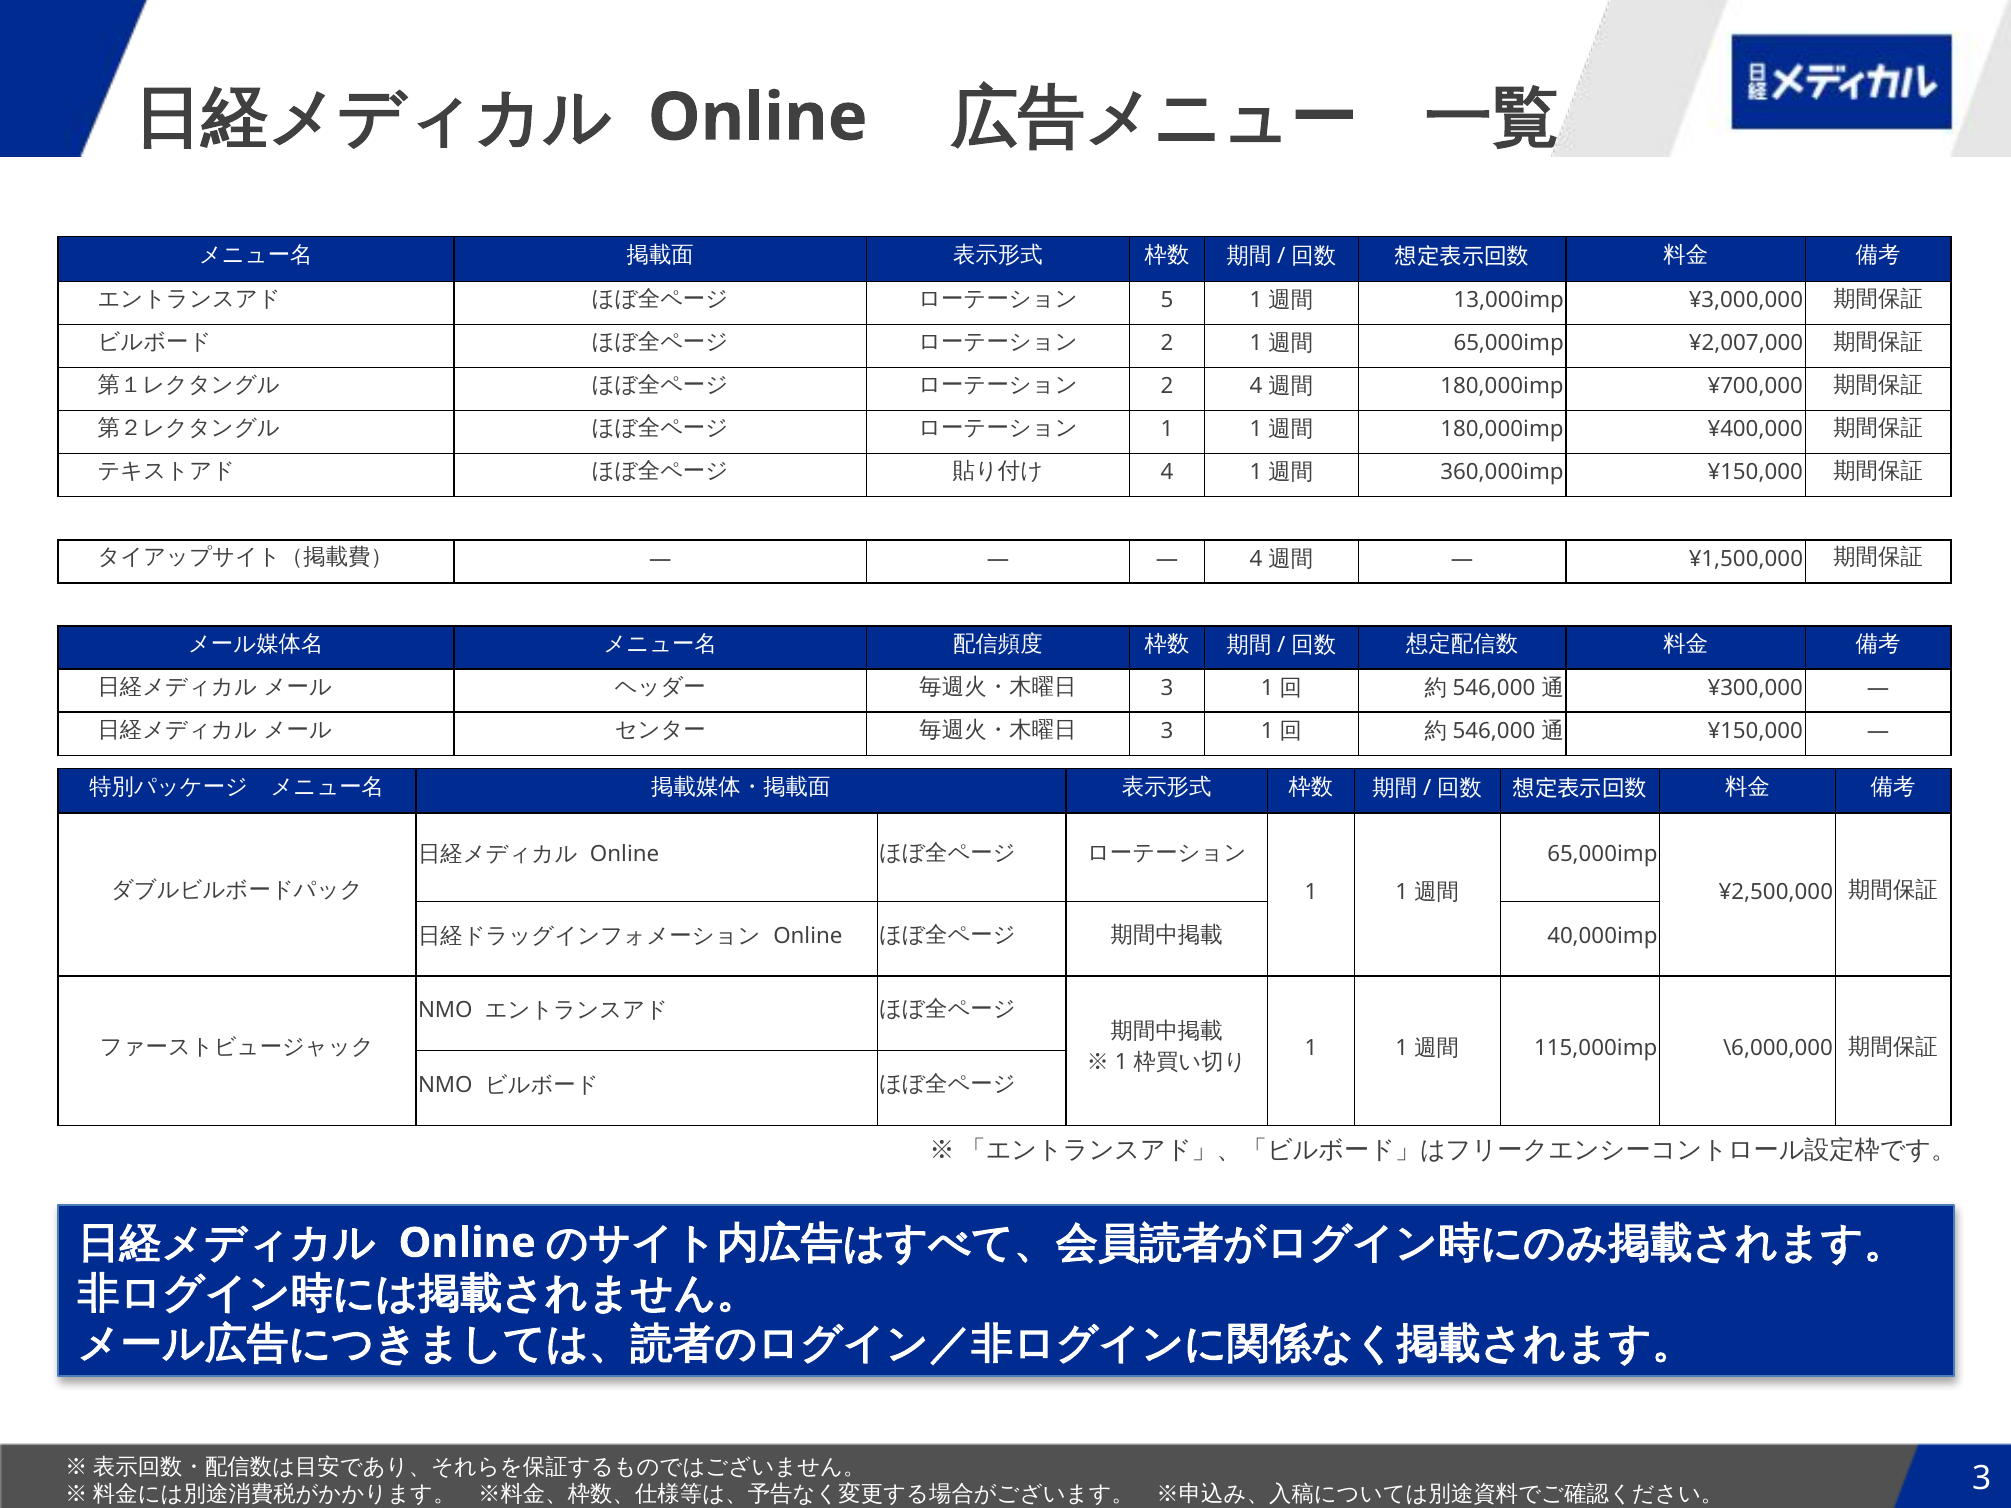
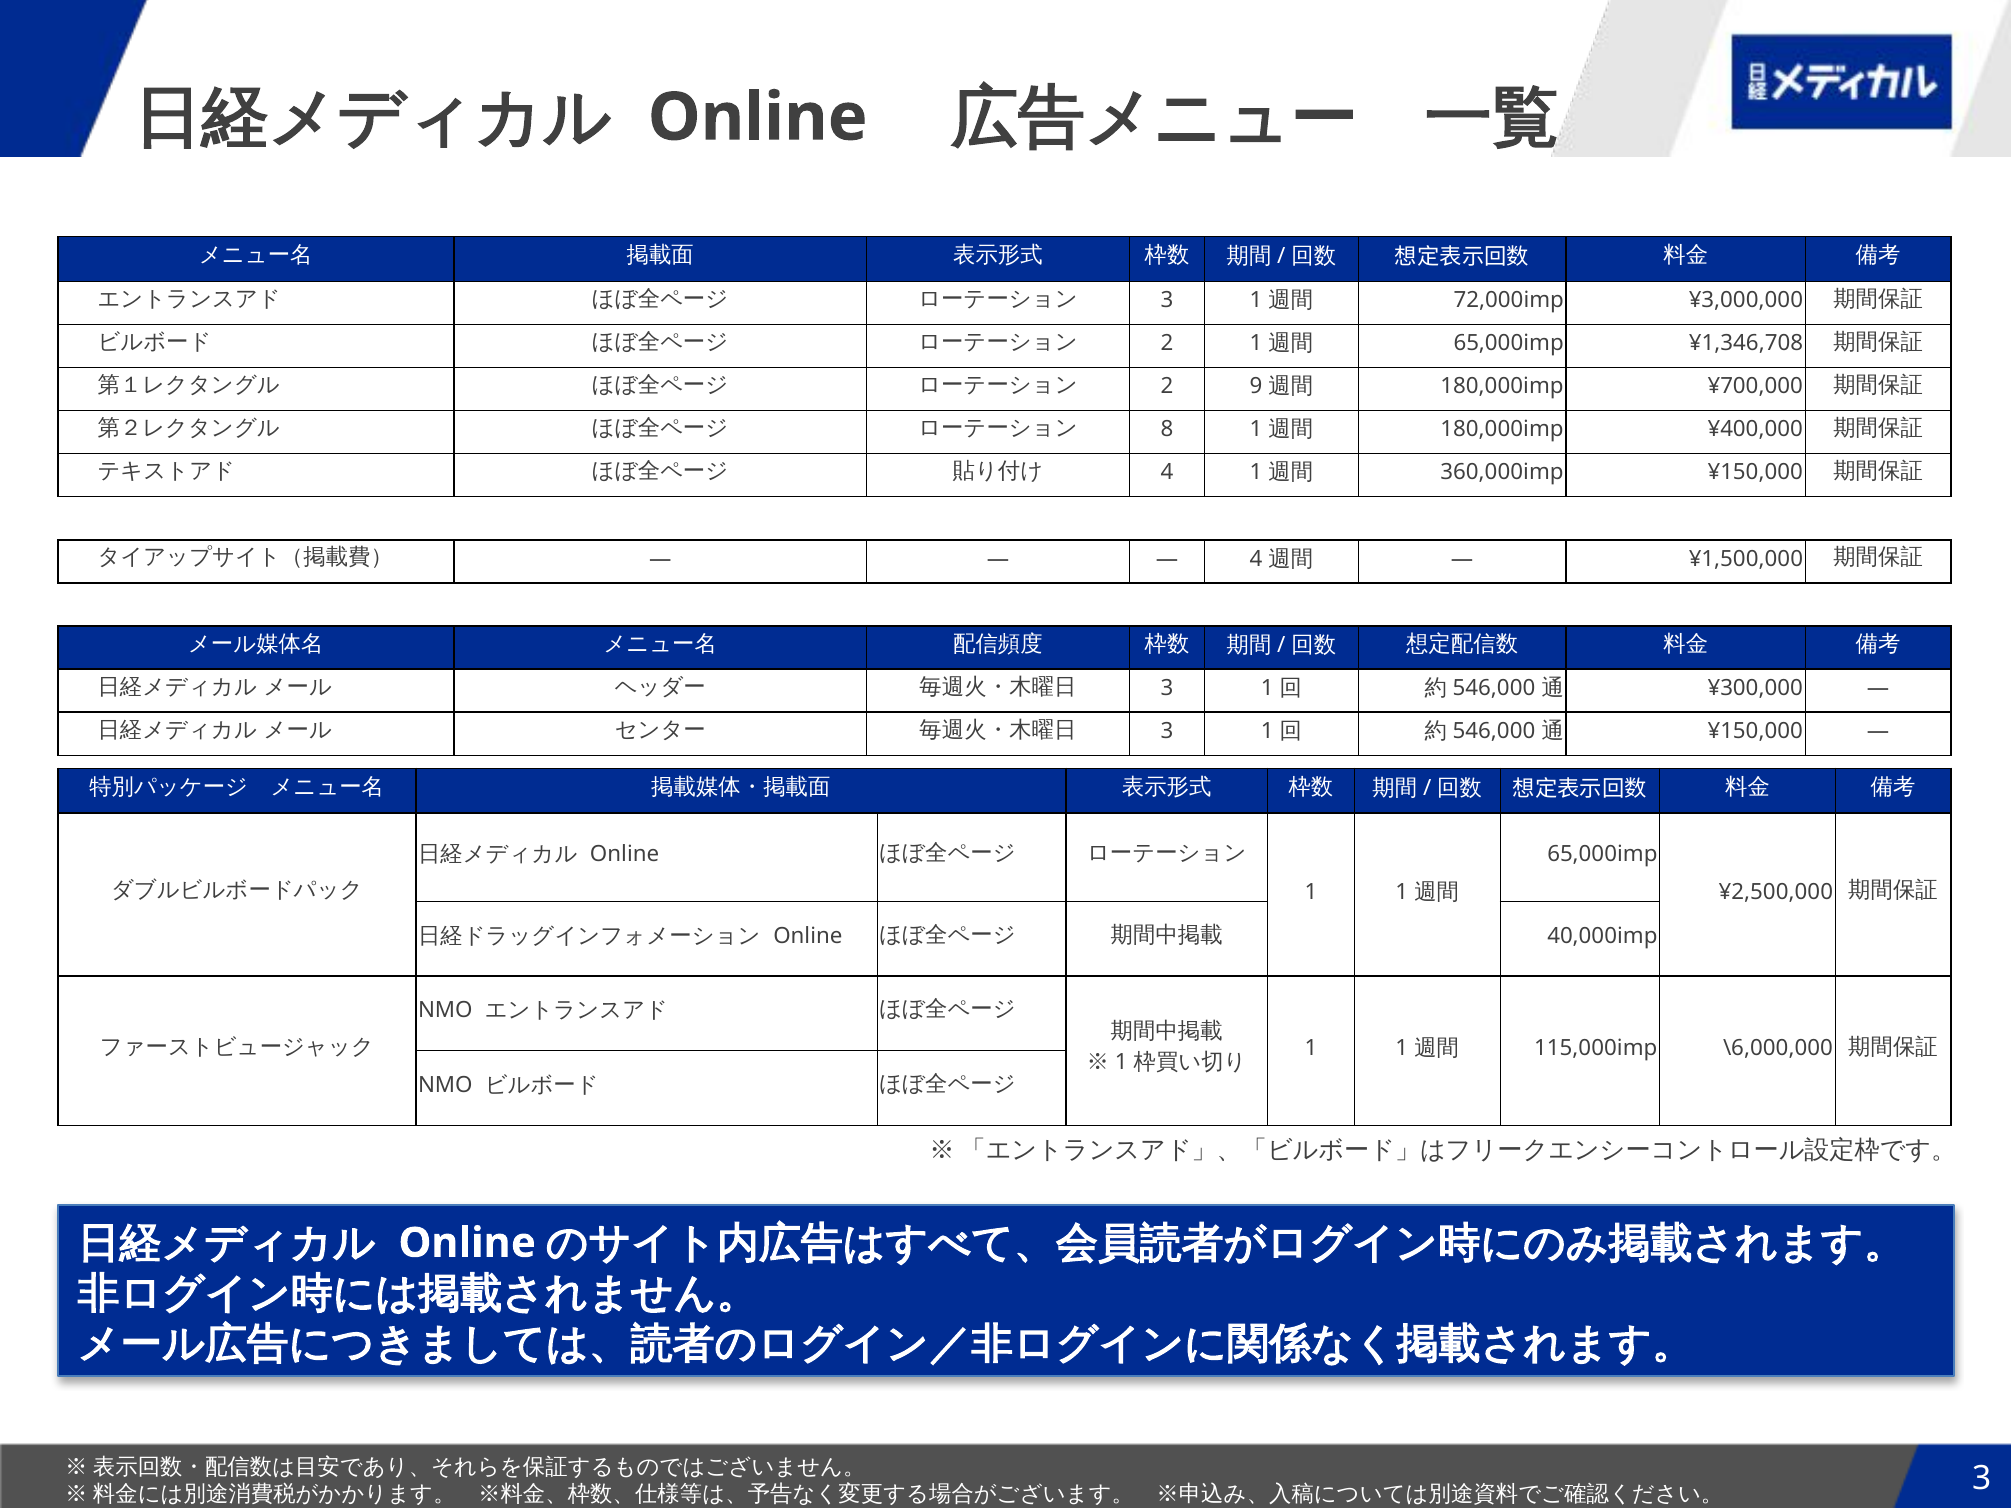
5: 5 -> 3 (1167, 300)
13,000imp: 13,000imp -> 72,000imp (1509, 300)
¥2,007,000: ¥2,007,000 -> ¥1,346,708 (1746, 343)
2 4: 4 -> 9 (1256, 387)
1: 1 -> 8 (1167, 430)
